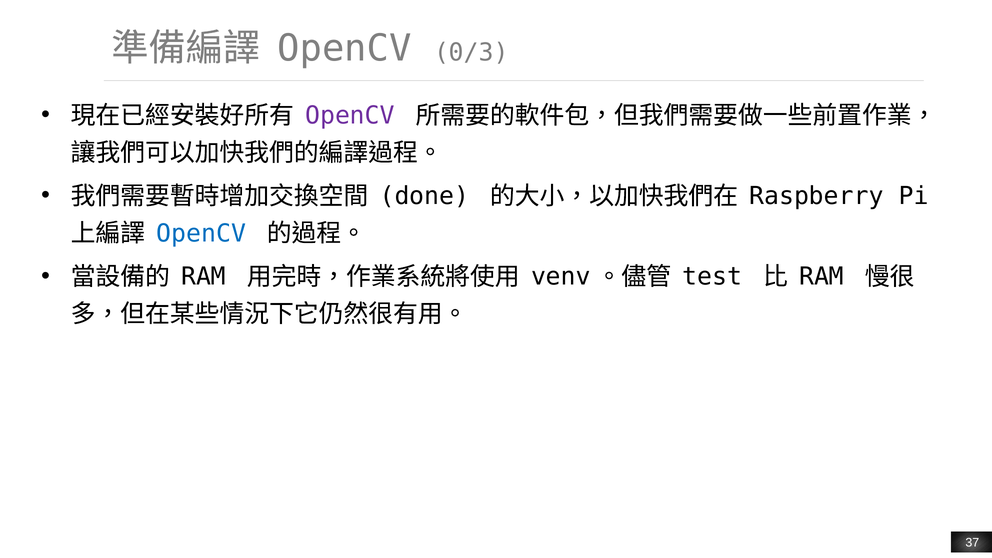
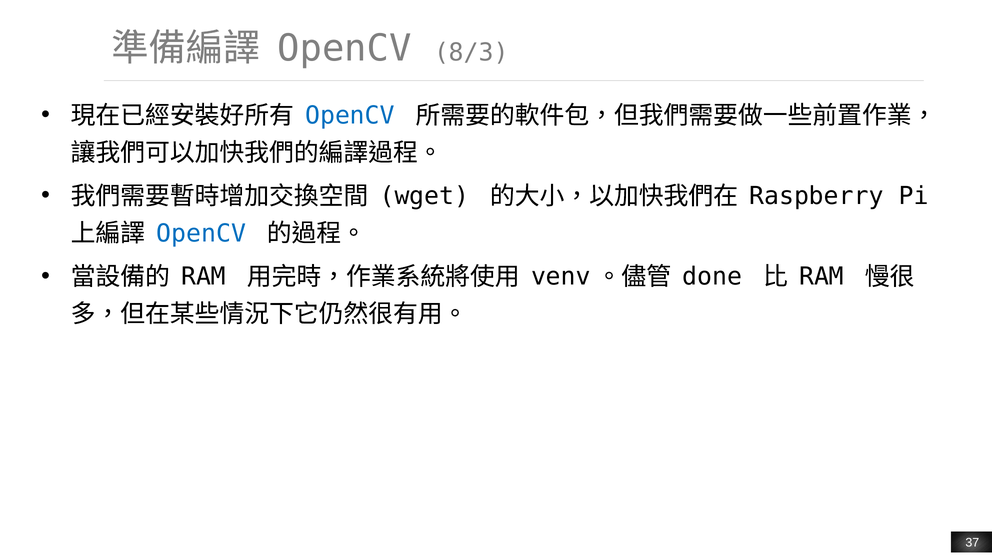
0/3: 0/3 -> 8/3 (471, 52)
OpenCV colour: purple -> blue (350, 116)
done: done -> wget (424, 196)
test: test -> done (712, 277)
